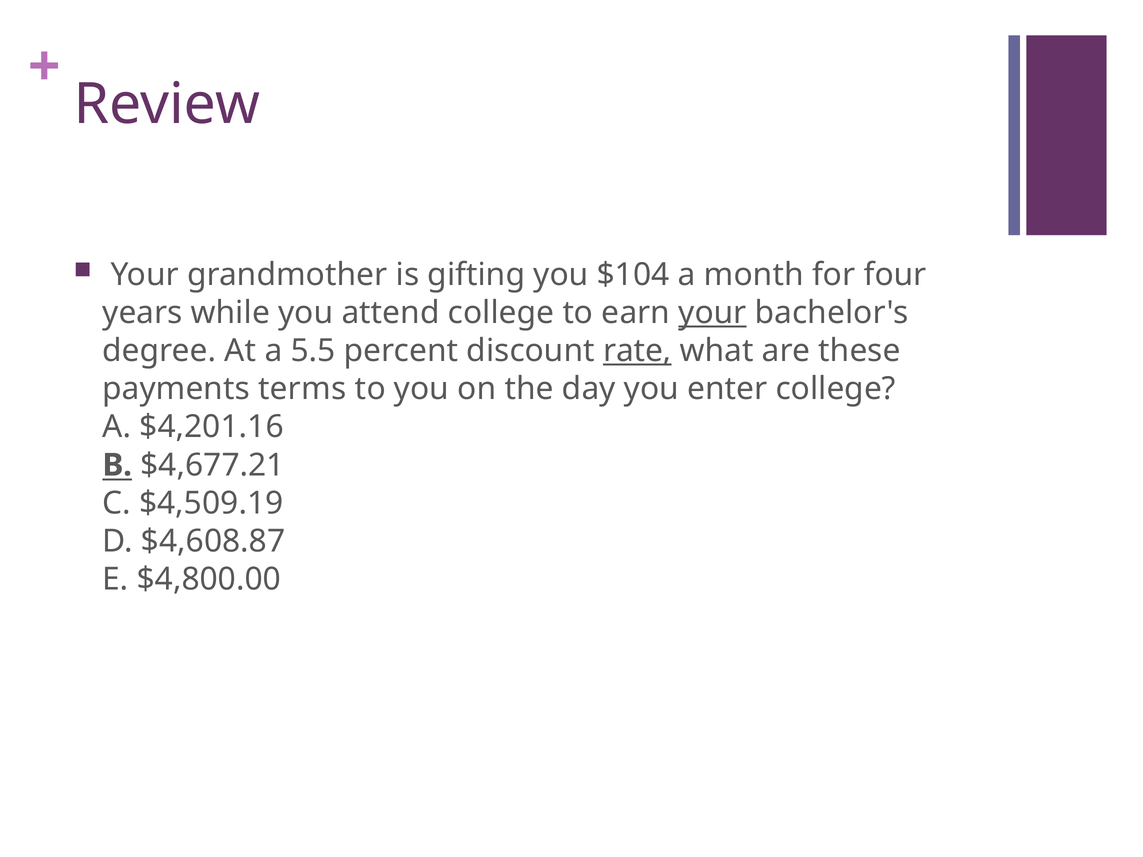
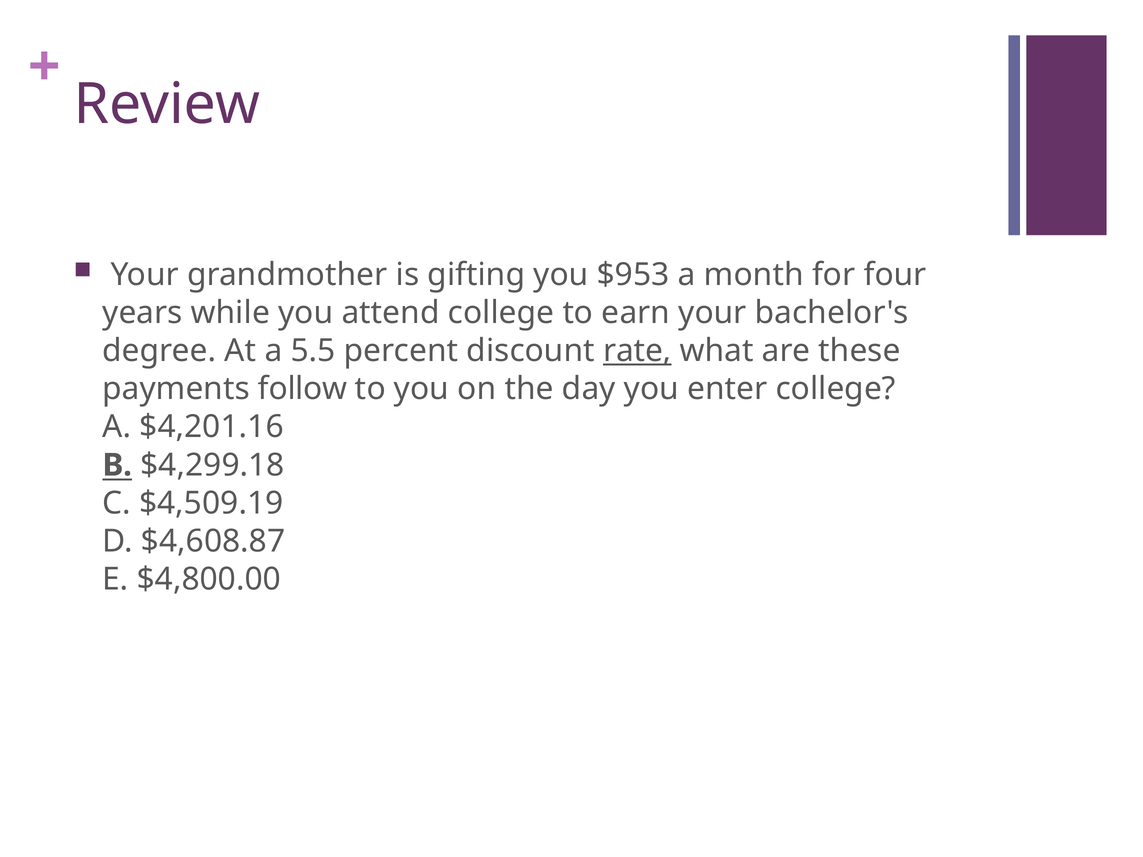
$104: $104 -> $953 (633, 275)
your underline: present -> none (712, 313)
terms: terms -> follow (303, 389)
$4,677.21: $4,677.21 -> $4,299.18 (212, 465)
